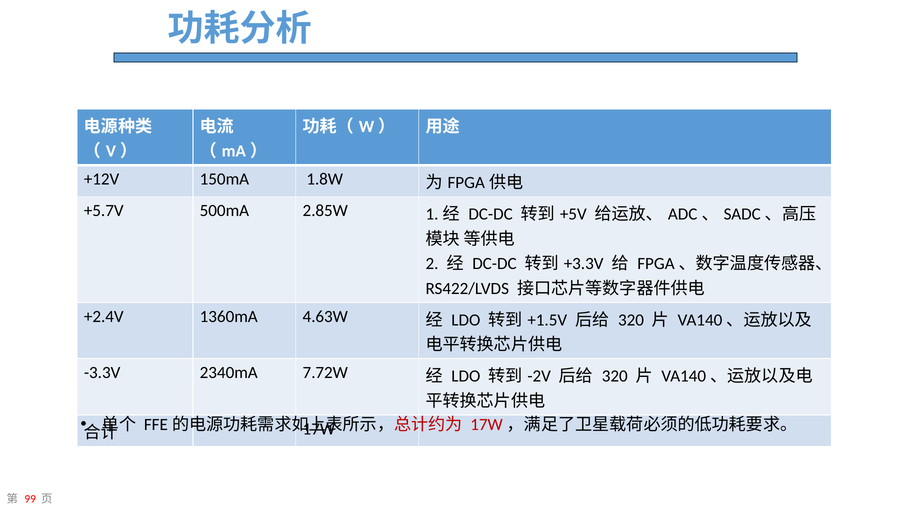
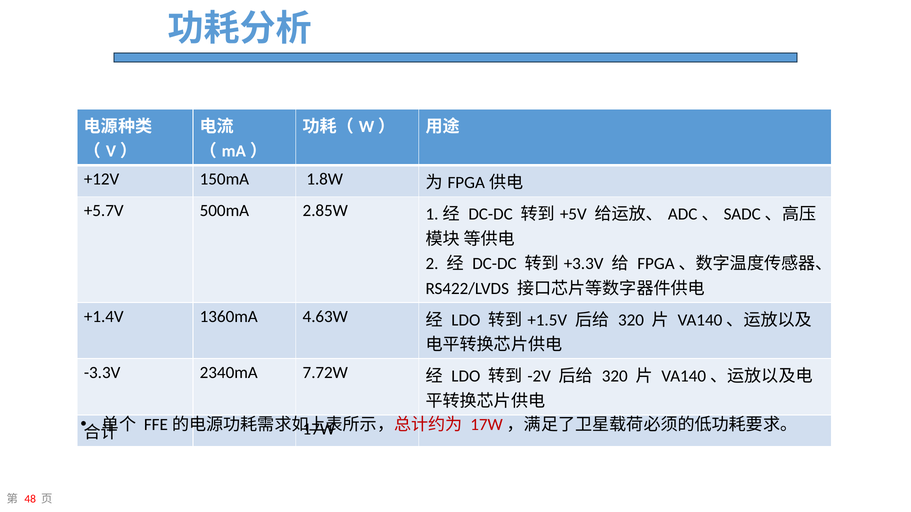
+2.4V: +2.4V -> +1.4V (104, 317)
99: 99 -> 48 (30, 500)
